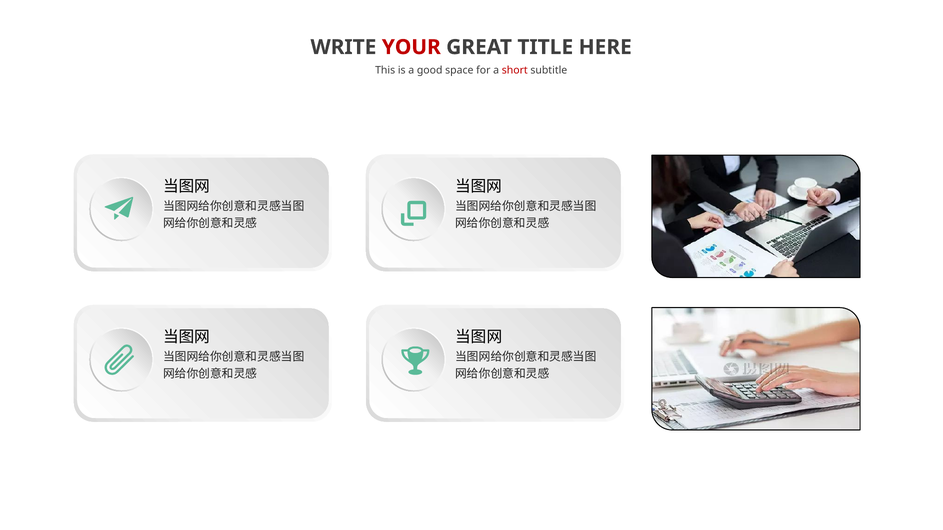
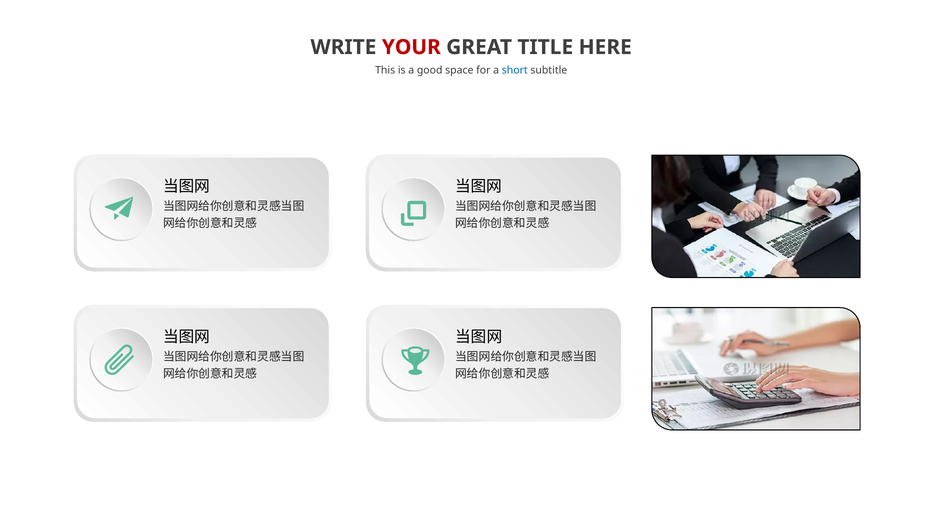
short colour: red -> blue (515, 70)
